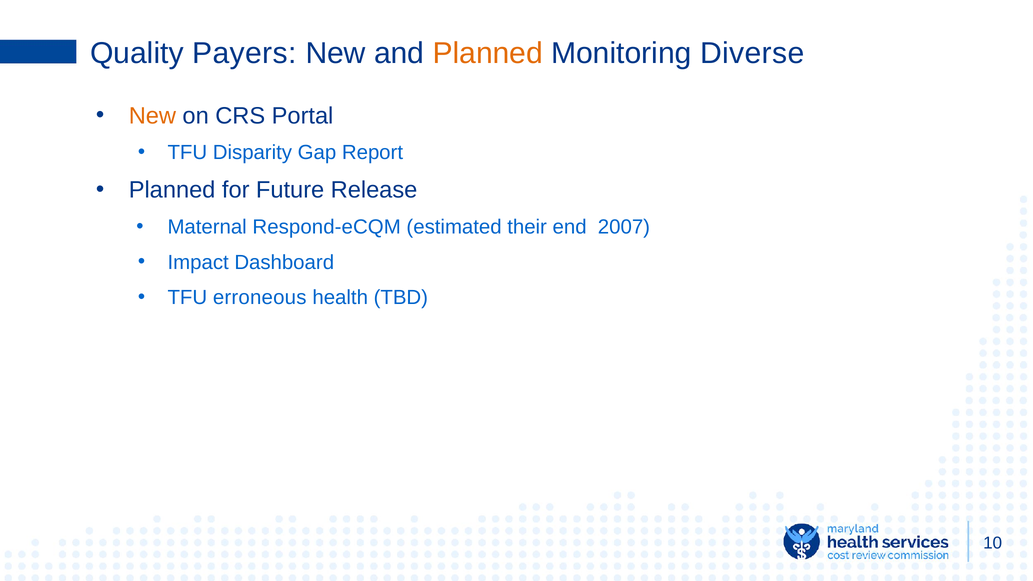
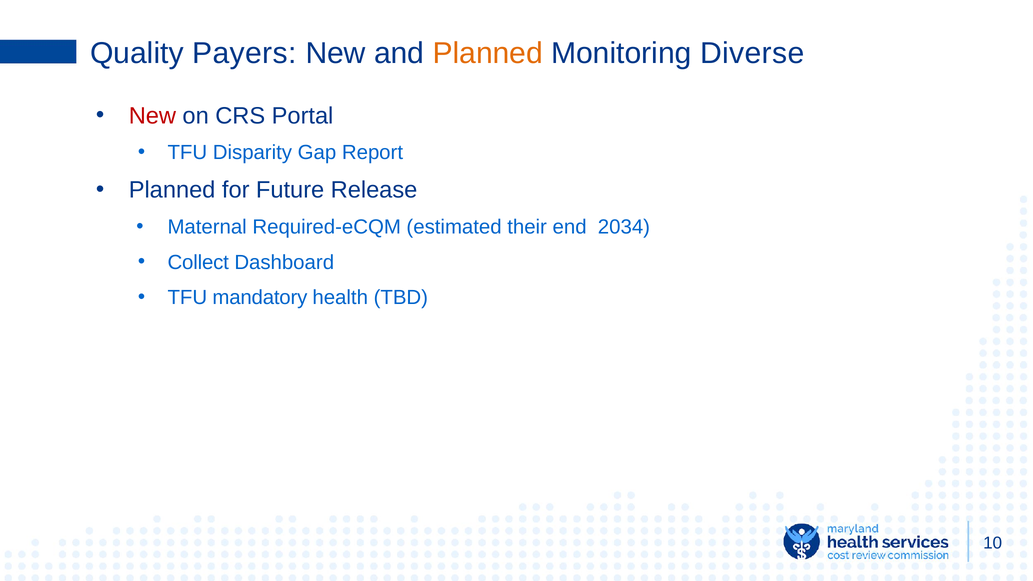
New colour: orange -> red (152, 116)
Respond-eCQM: Respond-eCQM -> Required-eCQM (327, 227)
2007: 2007 -> 2034 (624, 227)
Impact: Impact -> Collect (198, 262)
erroneous: erroneous -> mandatory (260, 298)
